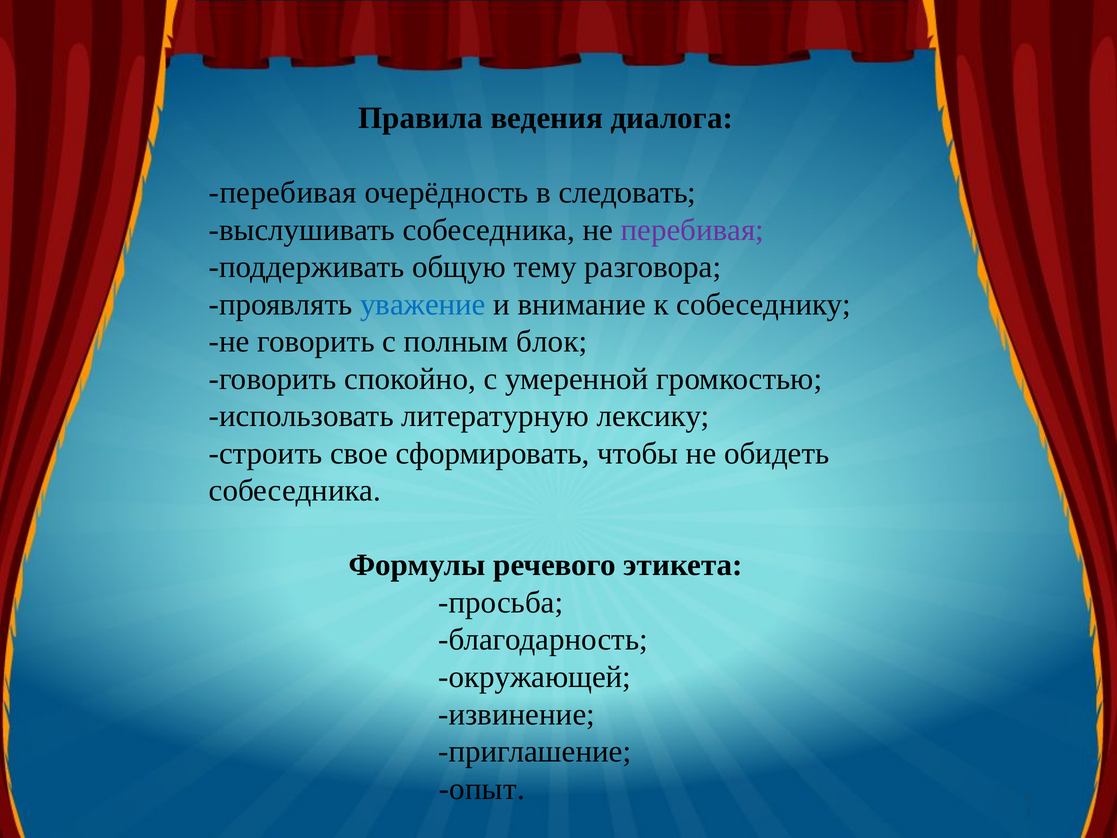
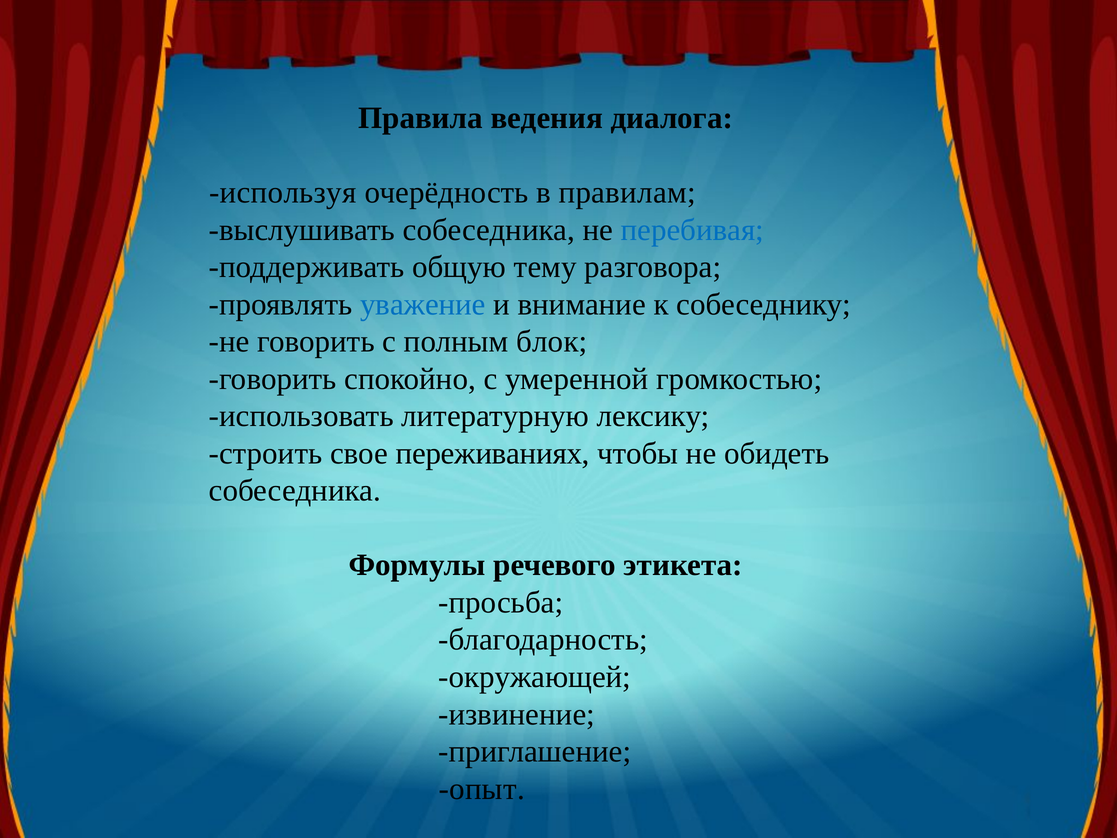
перебивая: перебивая -> используя (283, 193)
следовать: следовать -> правилам (627, 193)
перебивая colour: purple -> blue (692, 230)
сформировать: сформировать -> переживаниях (493, 453)
